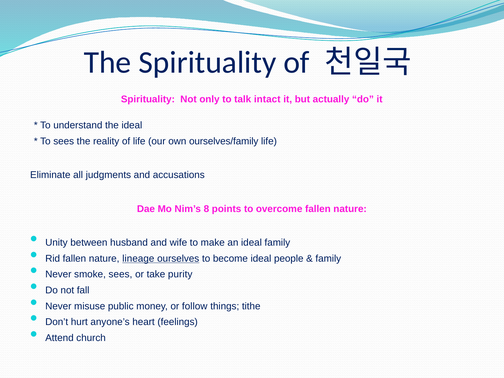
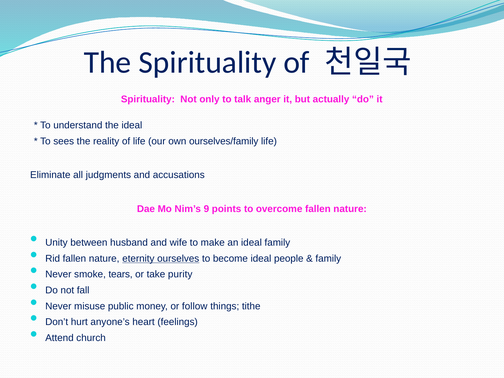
intact: intact -> anger (267, 99)
8: 8 -> 9 (206, 209)
lineage: lineage -> eternity (138, 259)
smoke sees: sees -> tears (121, 274)
